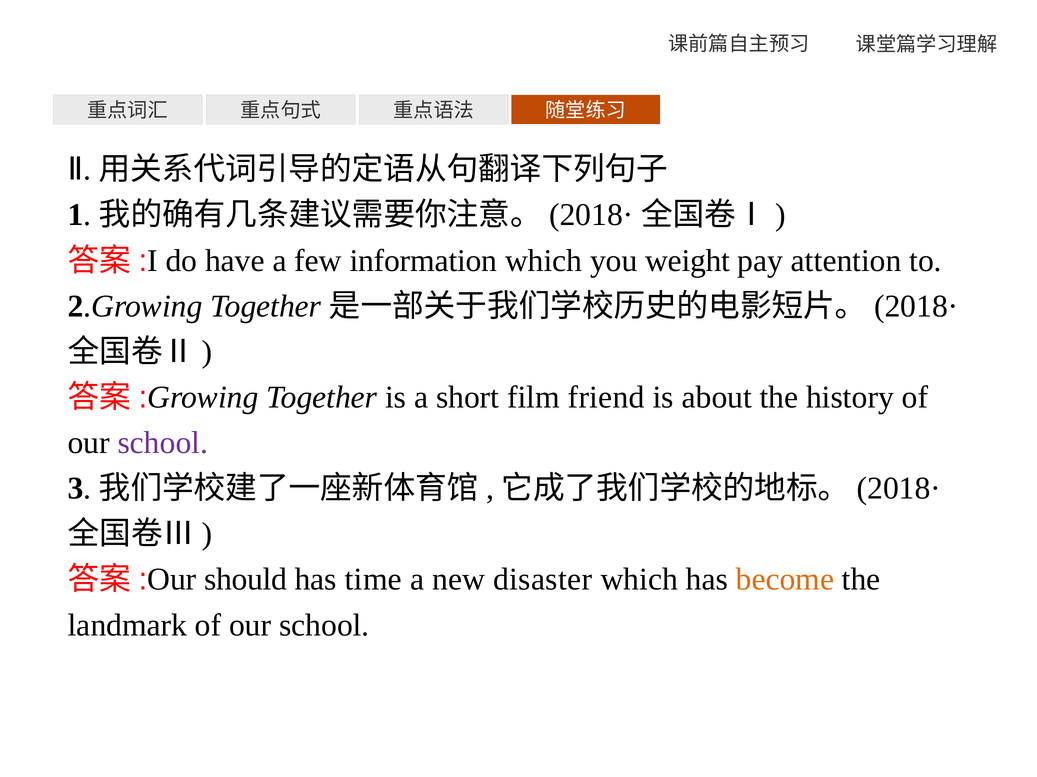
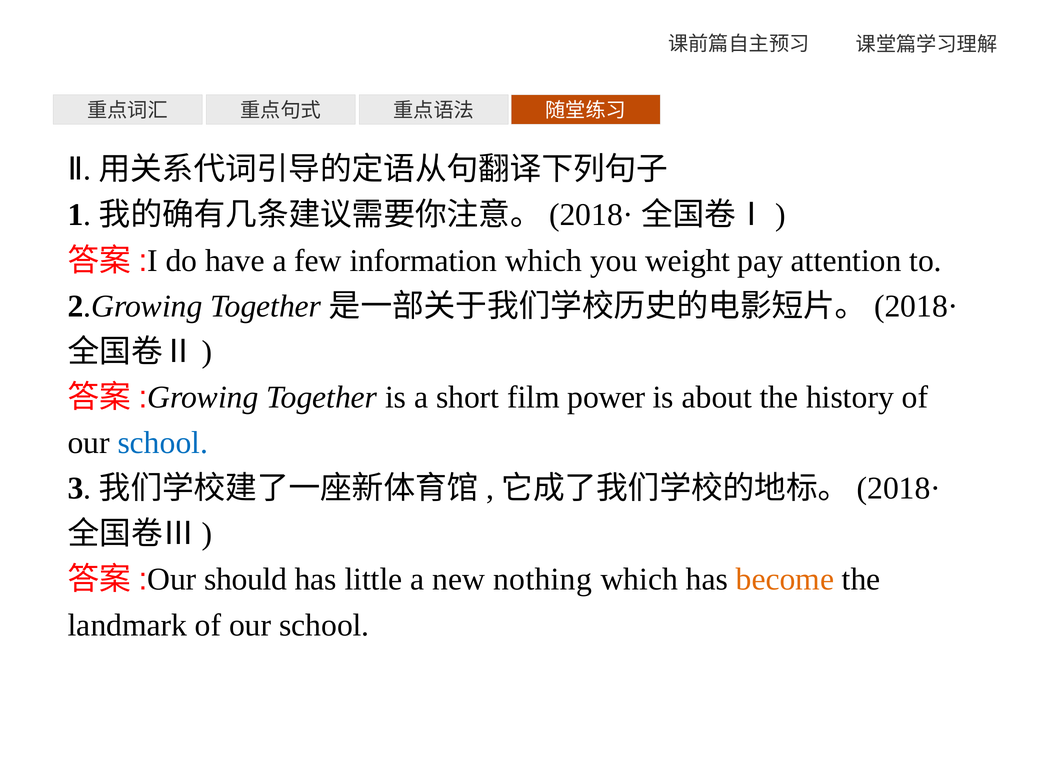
friend: friend -> power (606, 398)
school colour: purple -> blue (163, 443)
time: time -> little (374, 580)
disaster: disaster -> nothing (543, 580)
